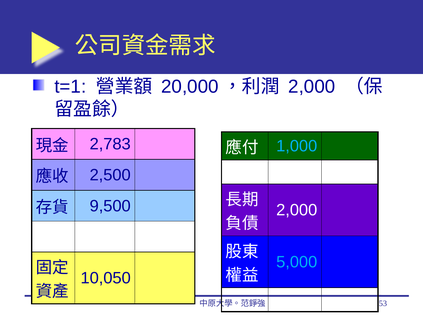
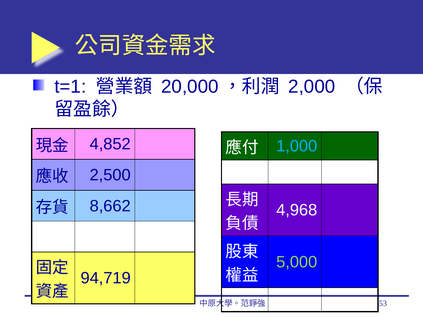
2,783: 2,783 -> 4,852 (110, 144)
9,500: 9,500 -> 8,662 (110, 206)
2,000: 2,000 -> 4,968 (297, 210)
5,000 colour: light blue -> light green (297, 262)
10,050: 10,050 -> 94,719 (106, 278)
